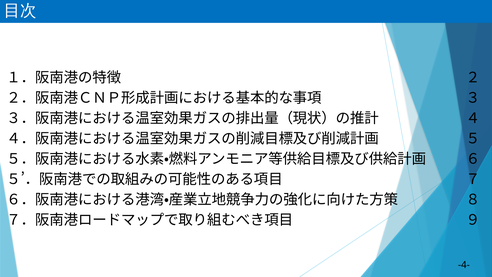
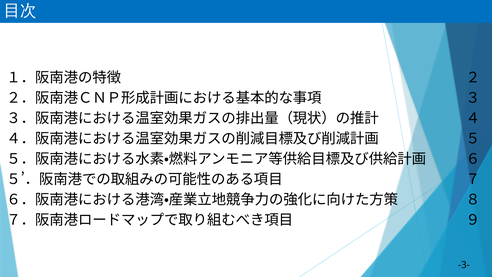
-4-: -4- -> -3- (464, 265)
